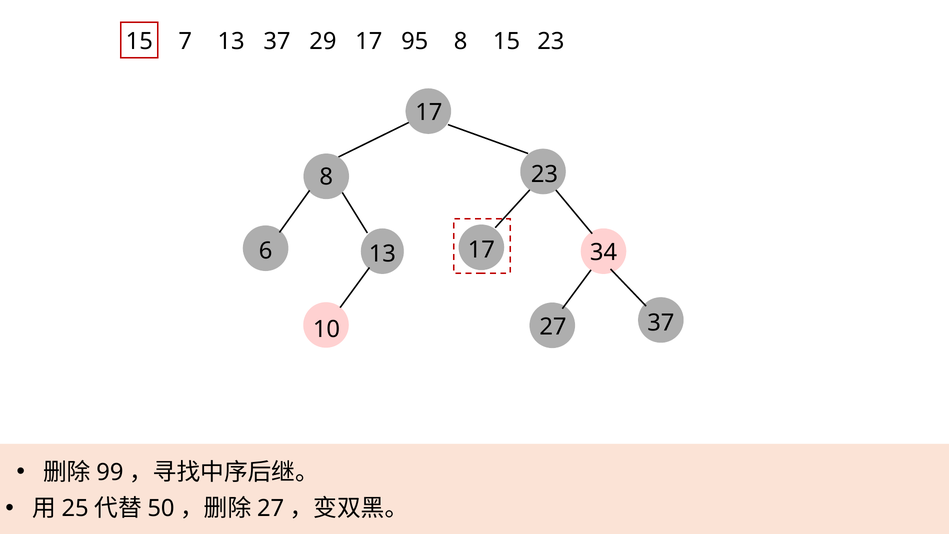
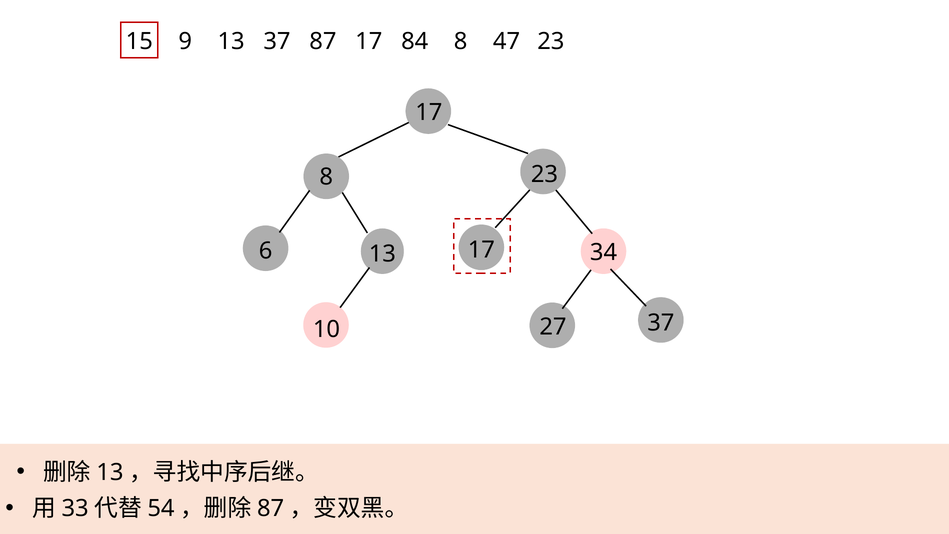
7: 7 -> 9 (185, 42)
37 29: 29 -> 87 (323, 42)
95: 95 -> 84 (415, 42)
8 15: 15 -> 47 (507, 42)
99: 99 -> 13 (110, 472)
25: 25 -> 33 (75, 508)
50: 50 -> 54 (161, 508)
27: 27 -> 87 (271, 508)
